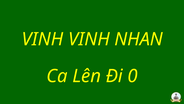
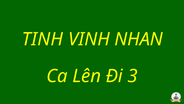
VINH: VINH -> TINH (42, 39)
0: 0 -> 3 (133, 76)
